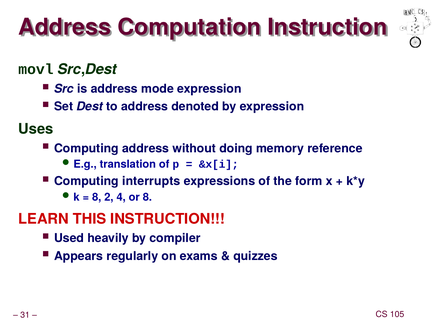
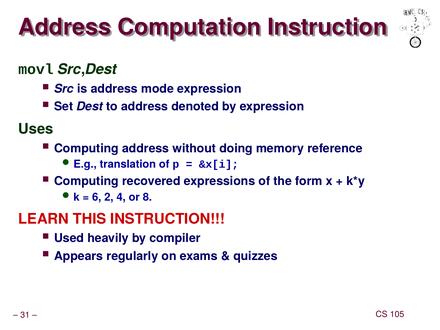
interrupts: interrupts -> recovered (151, 181)
8: 8 -> 6 (97, 197)
